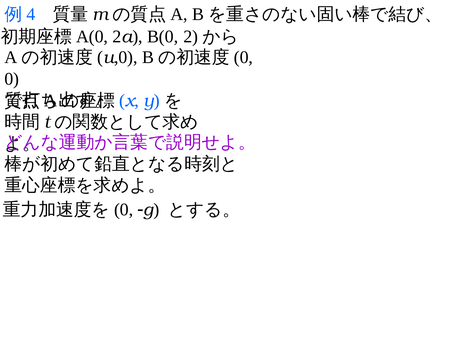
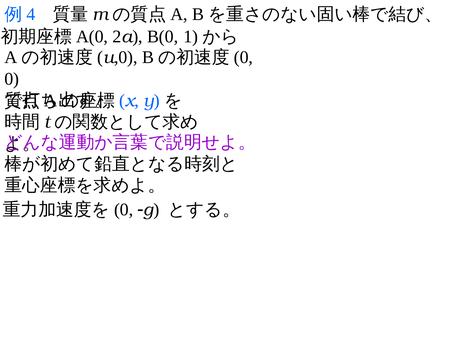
2: 2 -> 1 (191, 37)
